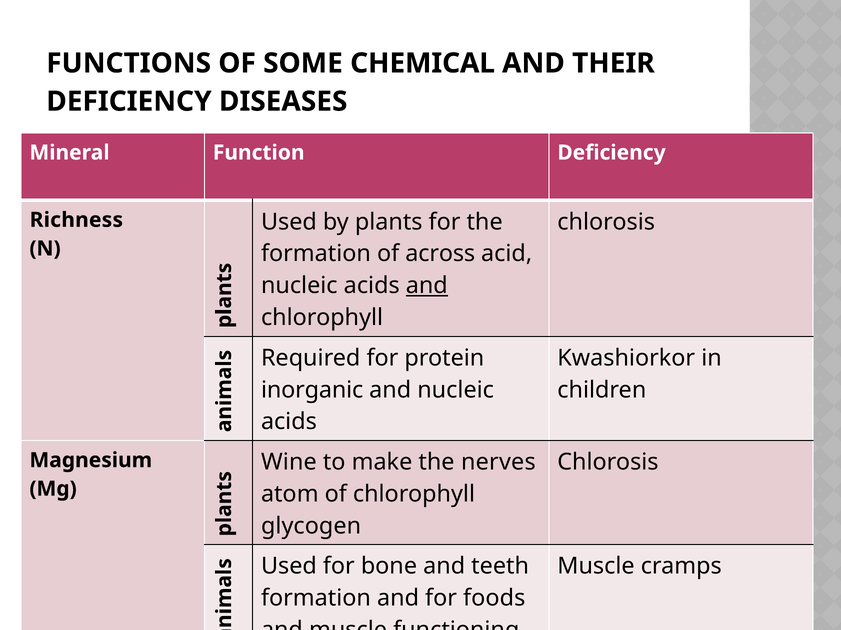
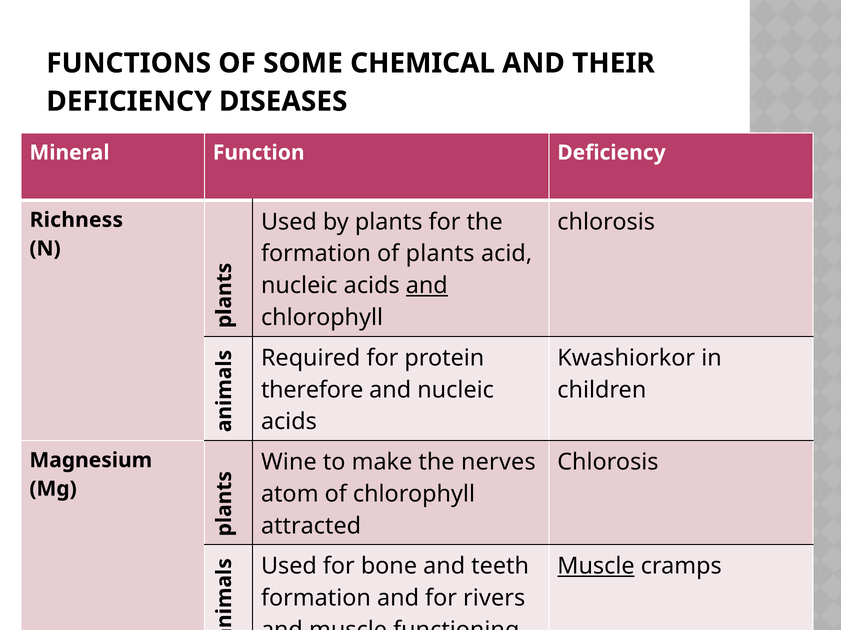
of across: across -> plants (440, 254)
inorganic: inorganic -> therefore (312, 390)
glycogen: glycogen -> attracted (311, 527)
Muscle underline: none -> present (596, 567)
foods: foods -> rivers (494, 599)
